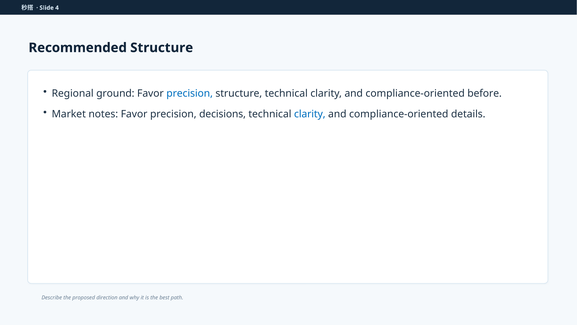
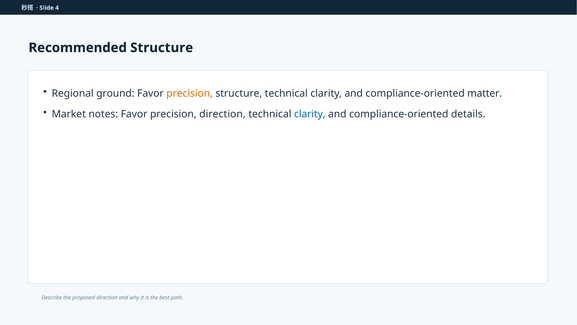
precision colour: blue -> orange (190, 93)
before: before -> matter (485, 93)
precision decisions: decisions -> direction (222, 114)
